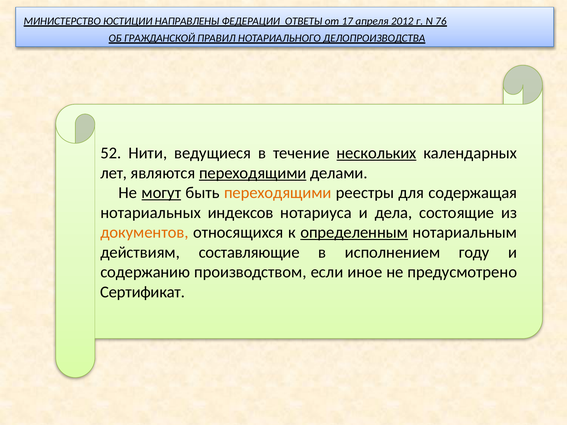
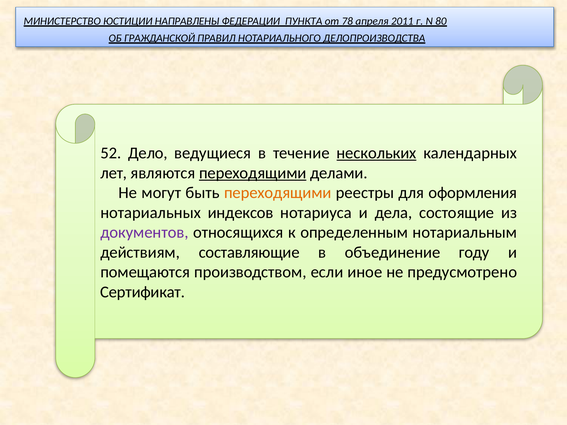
ОТВЕТЫ: ОТВЕТЫ -> ПУНКТА (304, 21)
17: 17 -> 78 (347, 21)
2012: 2012 -> 2011 (402, 21)
76: 76 -> 80 (441, 21)
Нити: Нити -> Дело (148, 153)
могут underline: present -> none (161, 193)
содержащая: содержащая -> оформления (473, 193)
документов colour: orange -> purple (144, 233)
определенным underline: present -> none (354, 233)
исполнением: исполнением -> объединение (393, 252)
содержанию: содержанию -> помещаются (145, 272)
